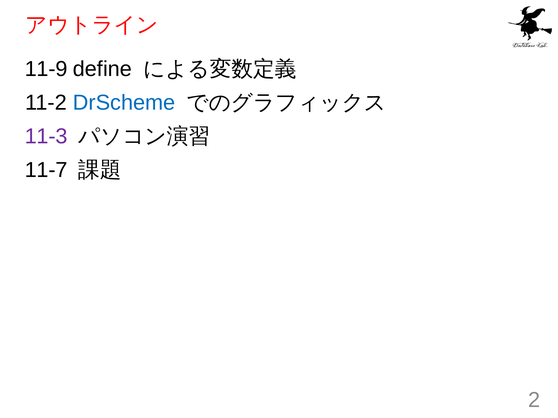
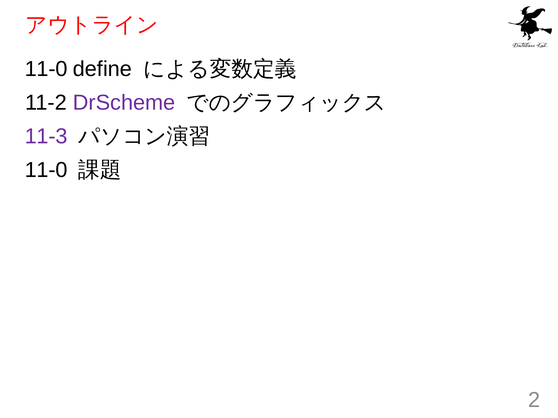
11-9: 11-9 -> 11-0 (46, 69)
DrScheme colour: blue -> purple (124, 103)
11-7: 11-7 -> 11-0 (46, 170)
